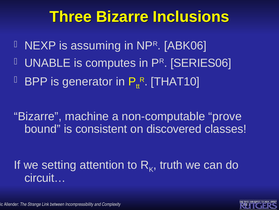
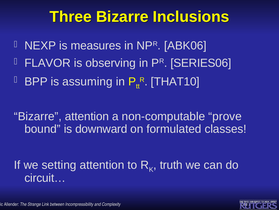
assuming: assuming -> measures (96, 46)
UNABLE: UNABLE -> FLAVOR (48, 63)
computes: computes -> observing (111, 63)
generator: generator -> assuming (87, 81)
Bizarre machine: machine -> attention (87, 116)
consistent: consistent -> downward (101, 129)
discovered: discovered -> formulated (174, 129)
